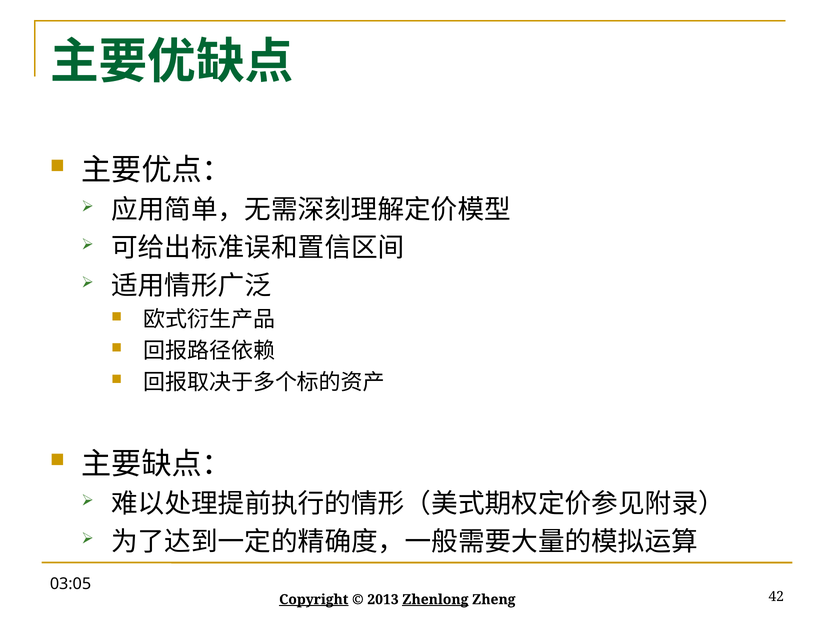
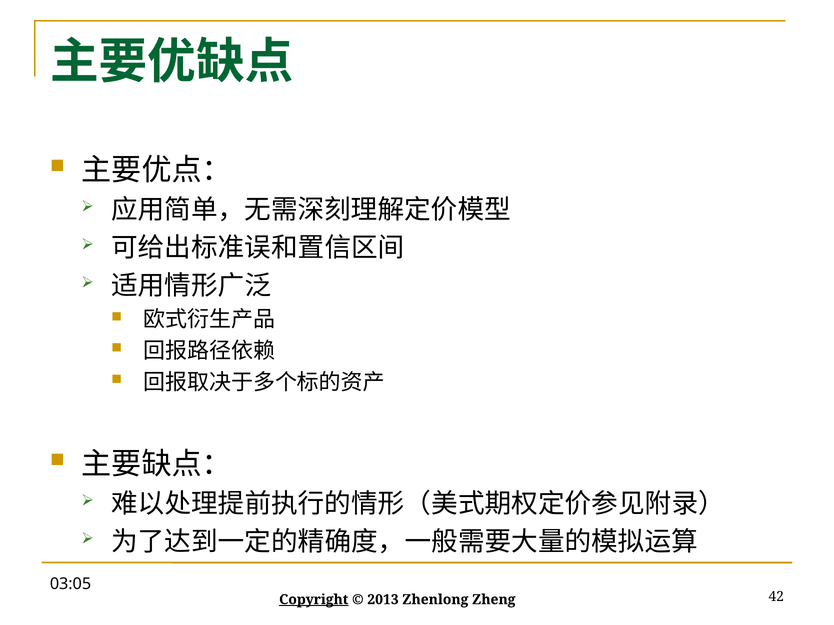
Zhenlong underline: present -> none (435, 600)
